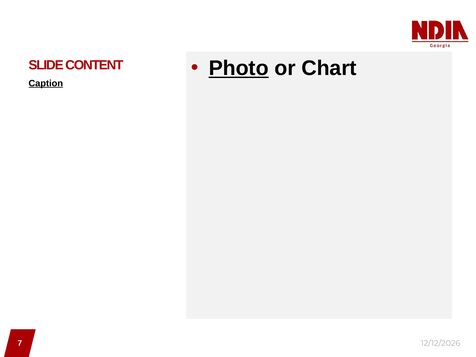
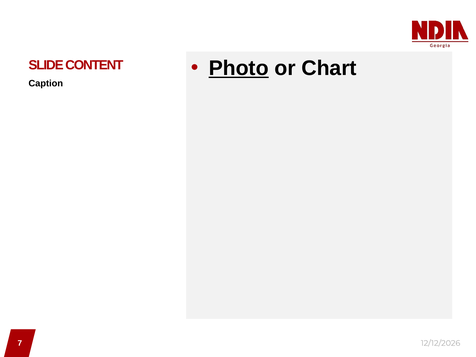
Caption underline: present -> none (46, 83)
